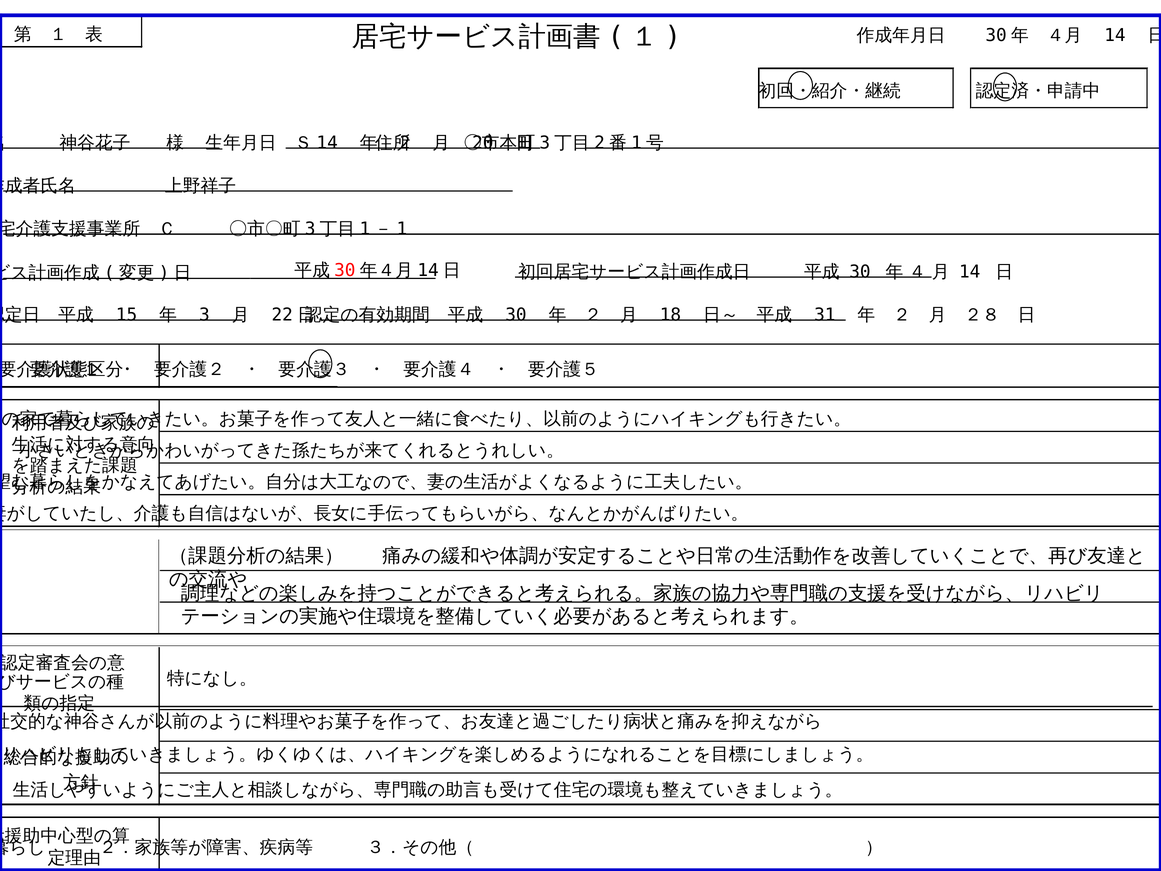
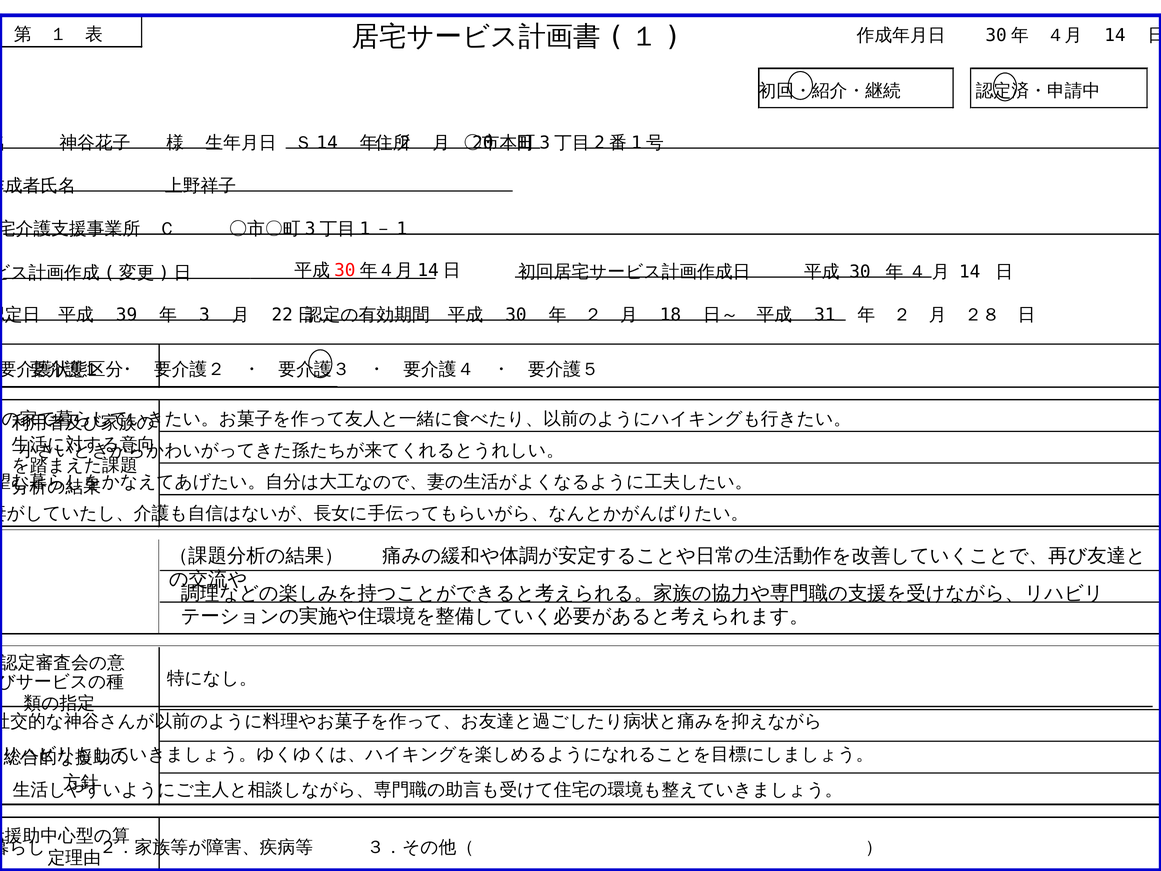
15: 15 -> 39 (127, 315)
